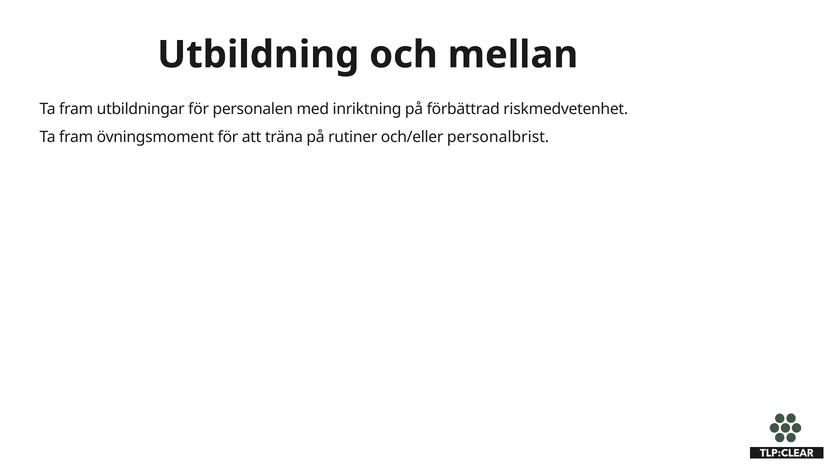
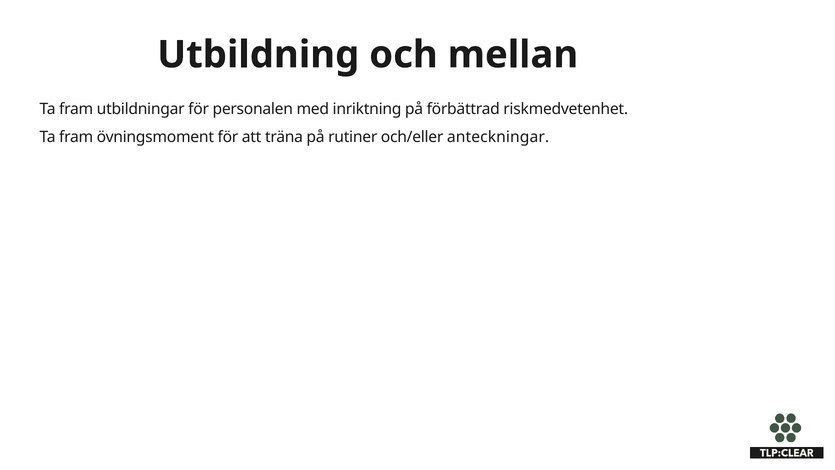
personalbrist: personalbrist -> anteckningar (498, 137)
